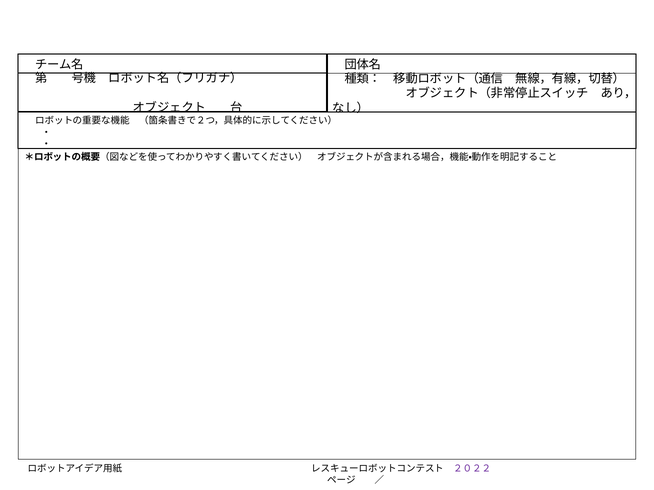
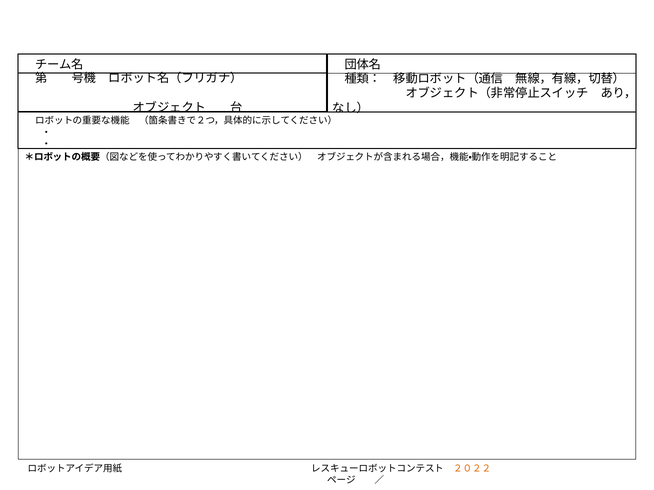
２０２２ colour: purple -> orange (472, 469)
